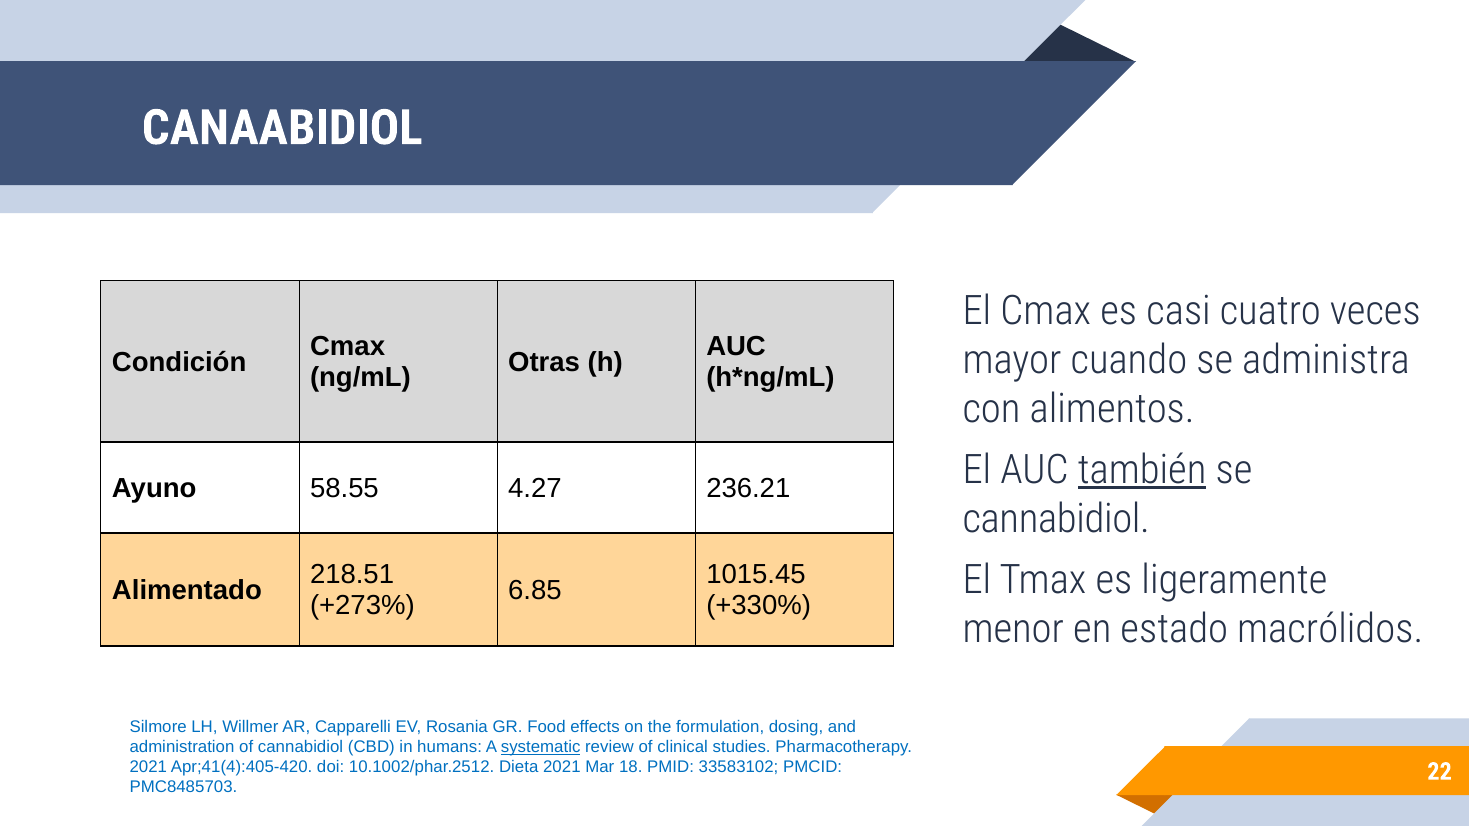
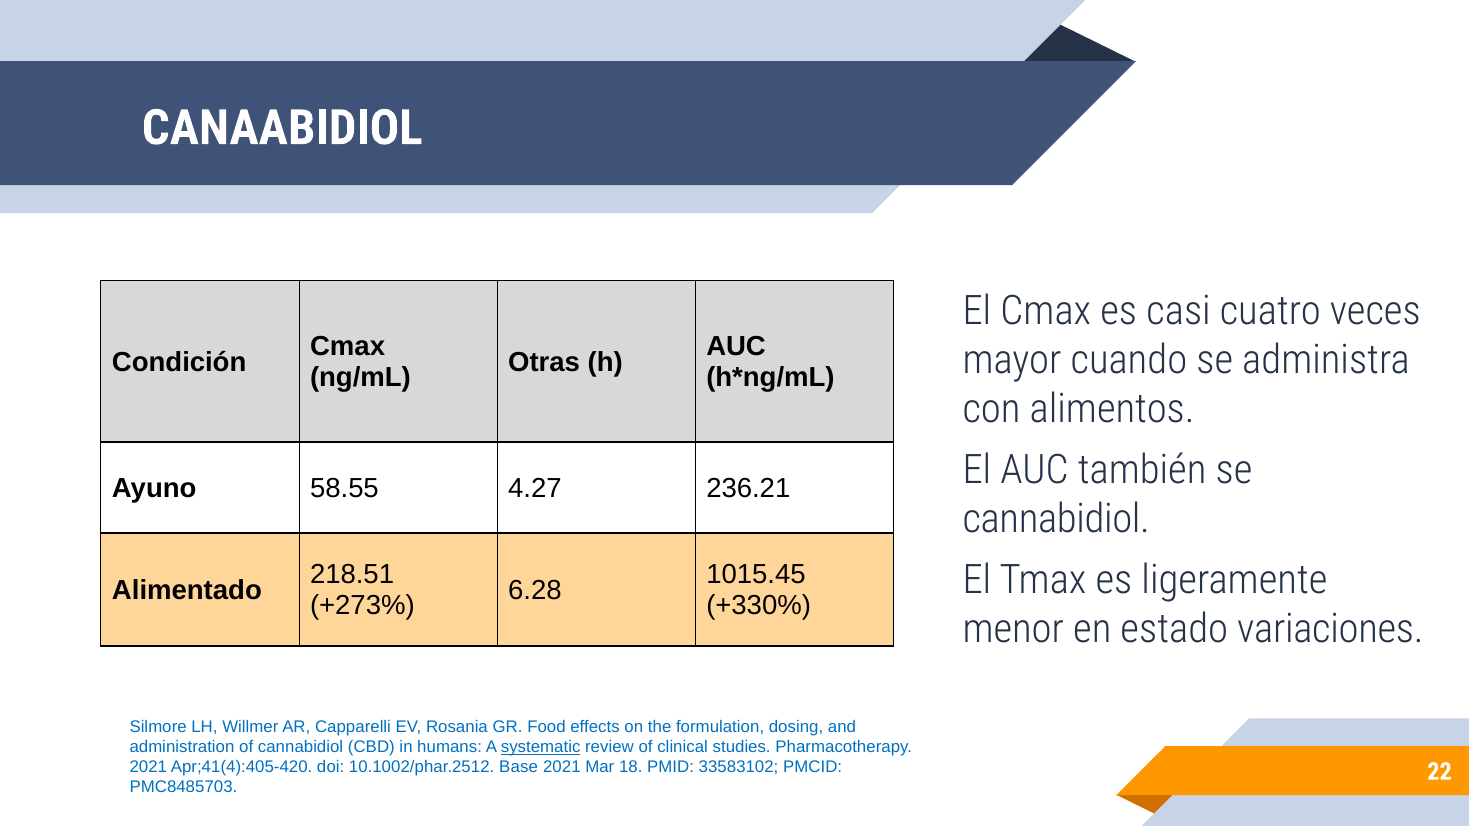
también underline: present -> none (1142, 470)
6.85: 6.85 -> 6.28 (535, 590)
macrólidos: macrólidos -> variaciones (1330, 629)
Dieta: Dieta -> Base (519, 767)
